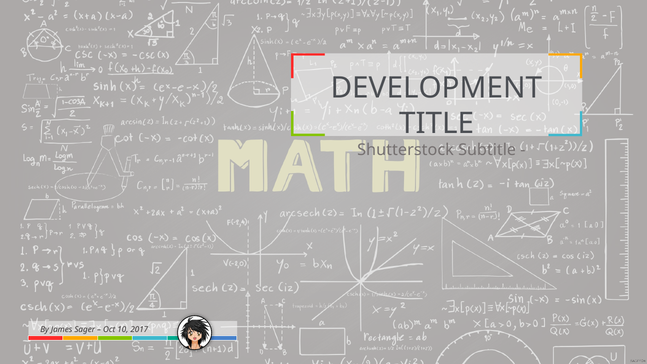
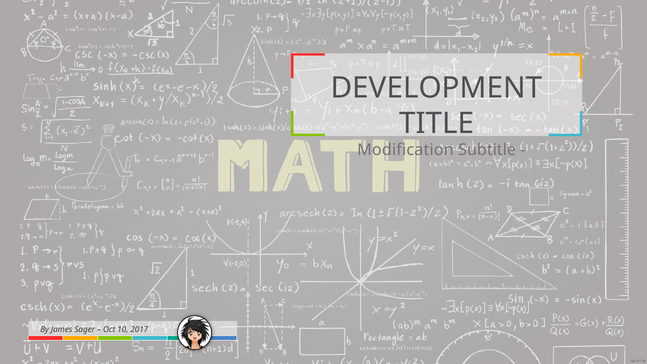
Shutterstock: Shutterstock -> Modification (405, 150)
